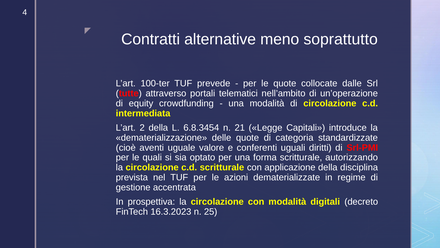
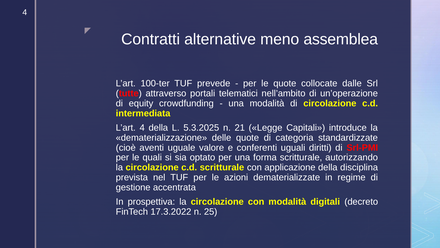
soprattutto: soprattutto -> assemblea (341, 39)
2: 2 -> 4 (142, 128)
6.8.3454: 6.8.3454 -> 5.3.2025 (201, 128)
16.3.2023: 16.3.2023 -> 17.3.2022 (171, 211)
